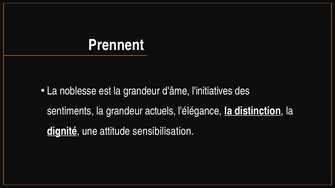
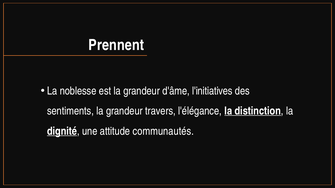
actuels: actuels -> travers (160, 111)
sensibilisation: sensibilisation -> communautés (163, 131)
